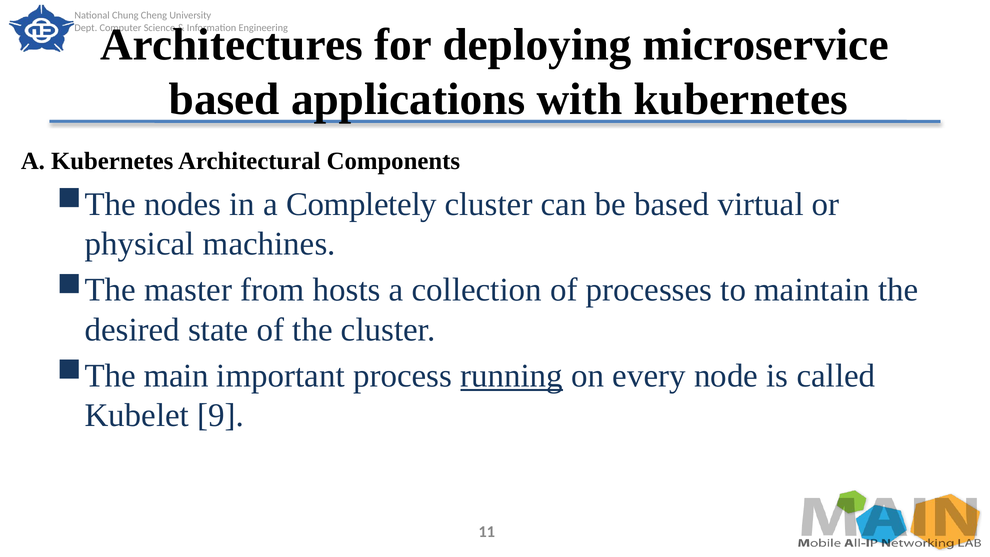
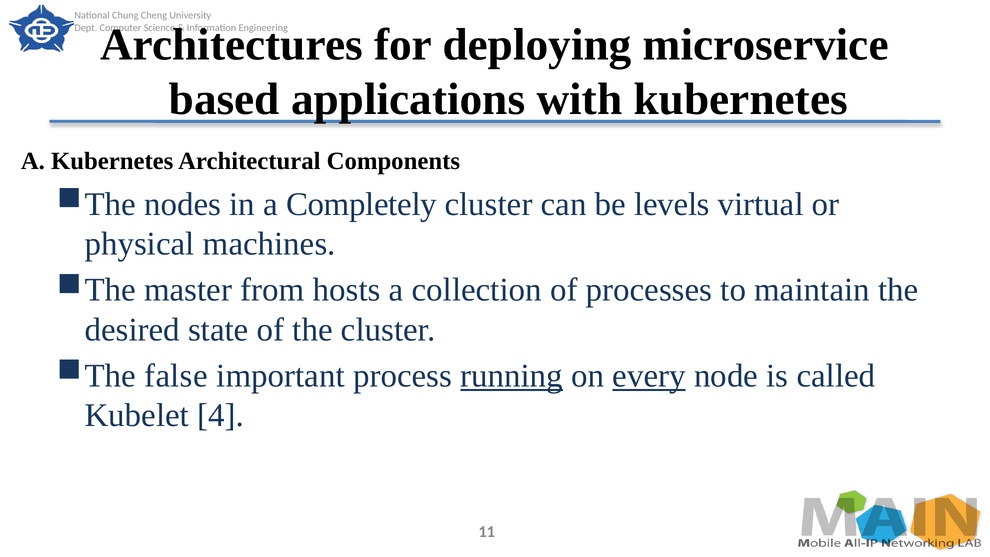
be based: based -> levels (672, 204)
main: main -> false (176, 376)
every underline: none -> present (649, 376)
9: 9 -> 4 (221, 415)
